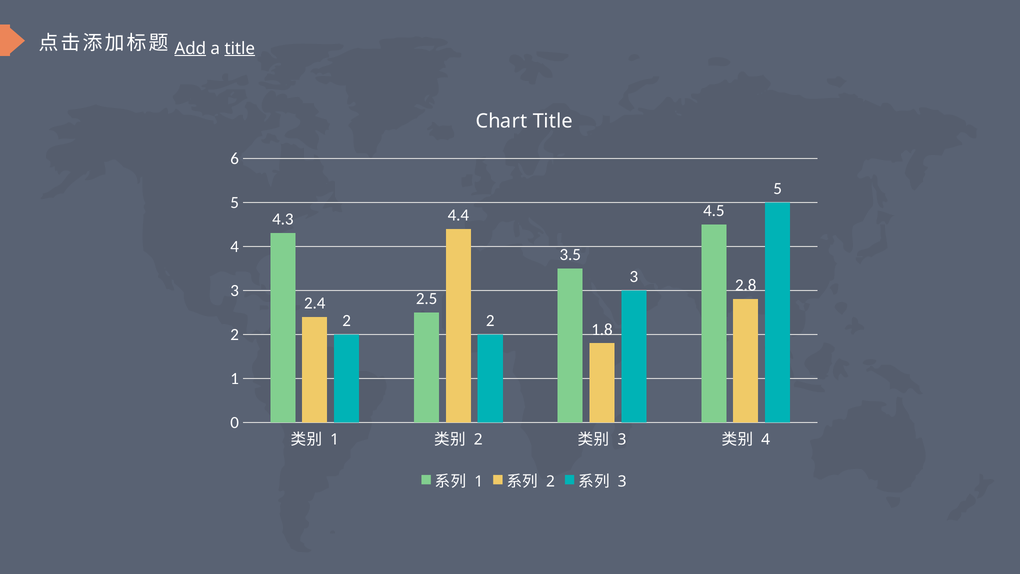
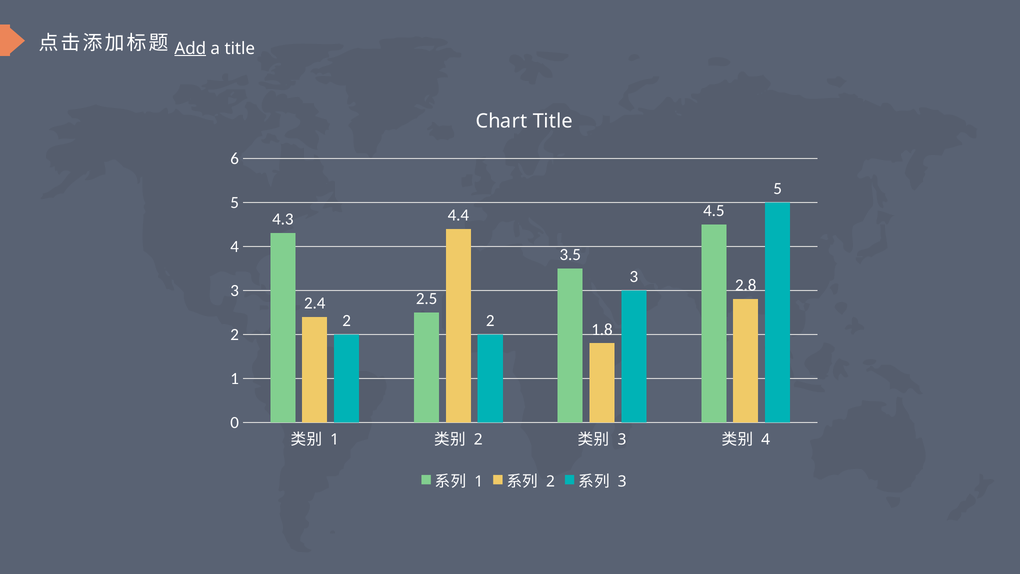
title underline: present -> none (240, 48)
